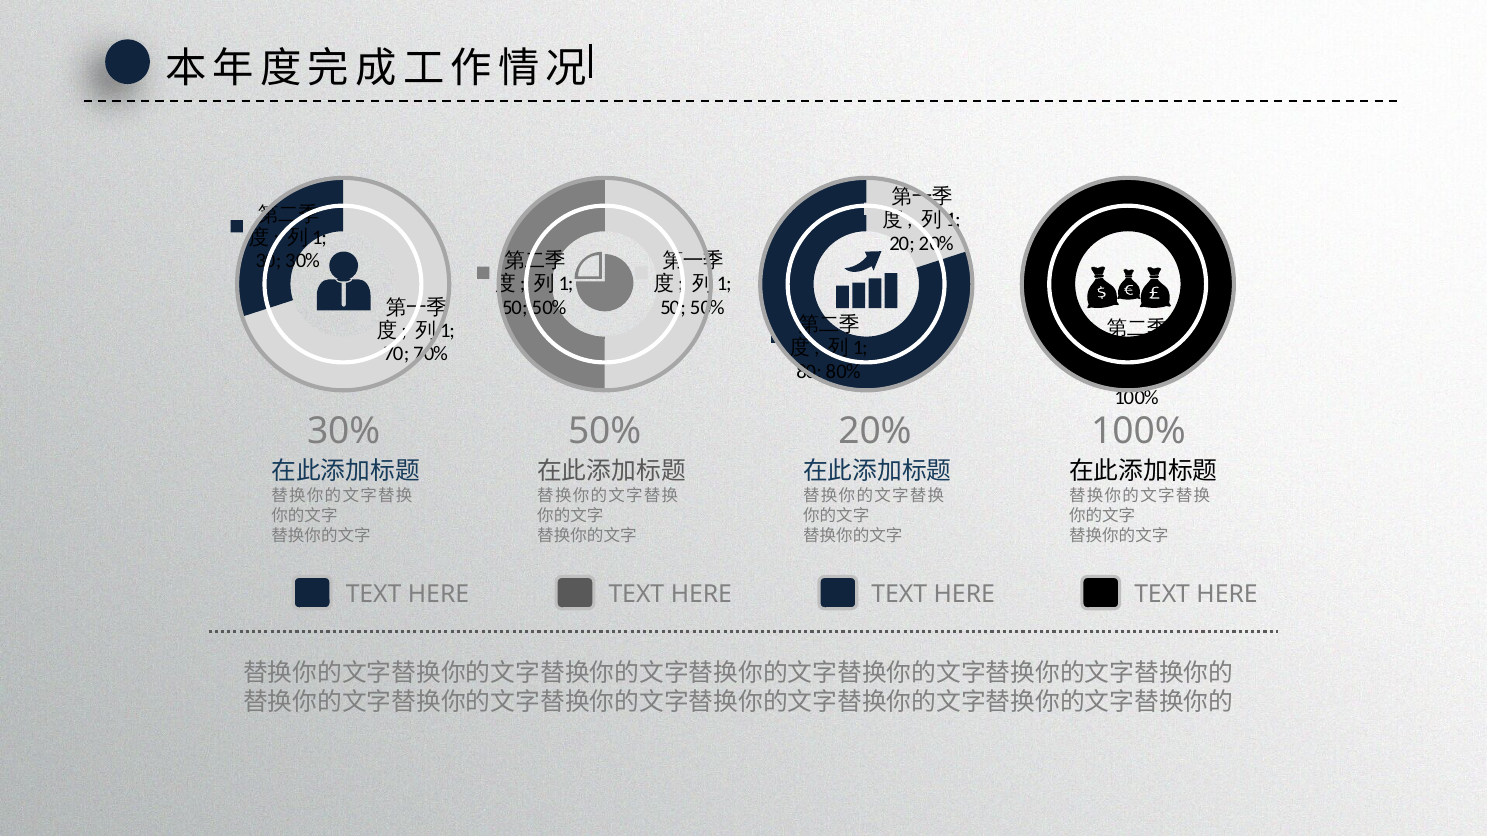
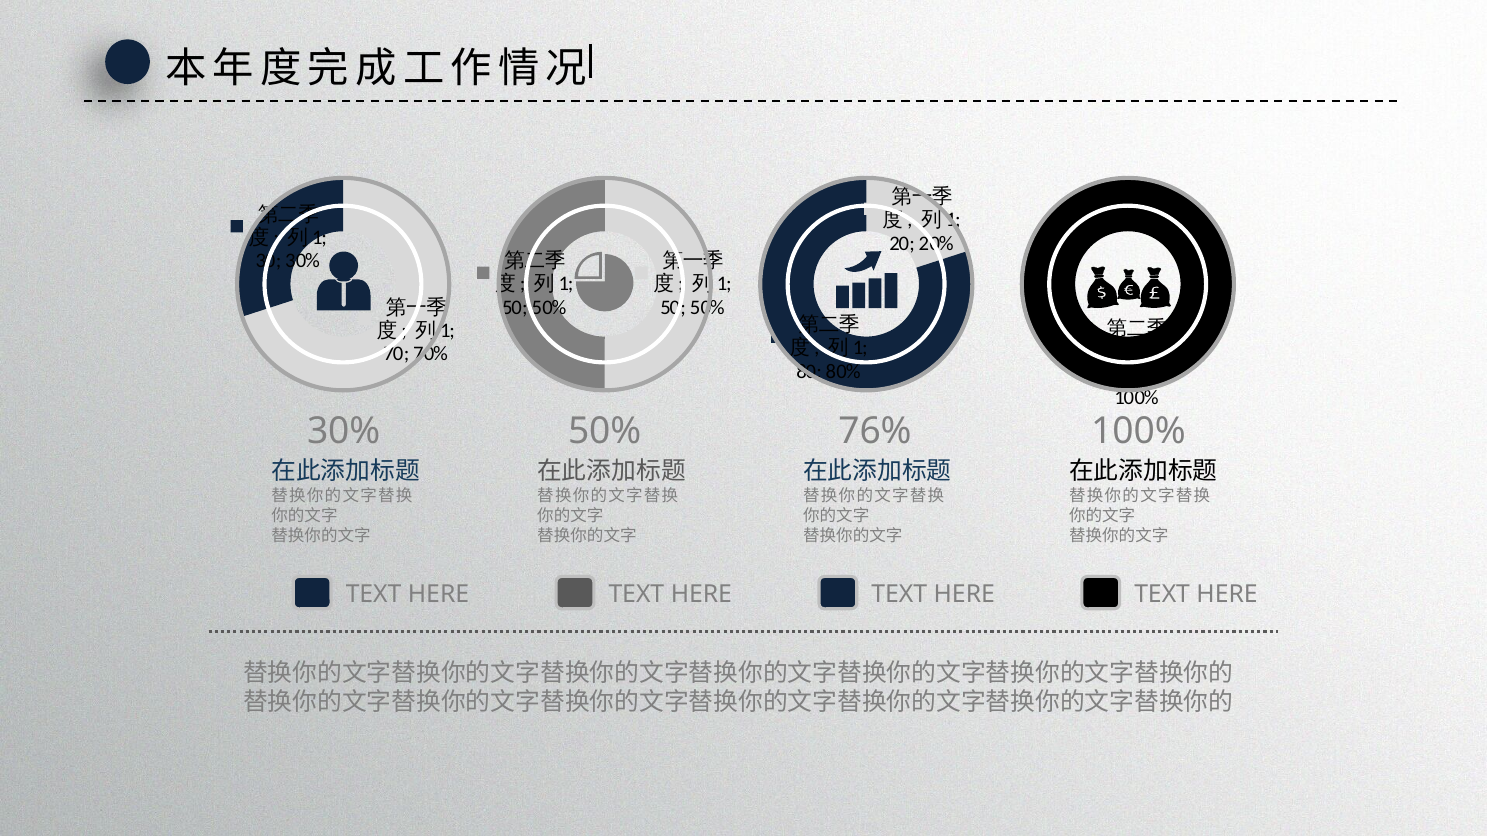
50% 20%: 20% -> 76% (875, 432)
